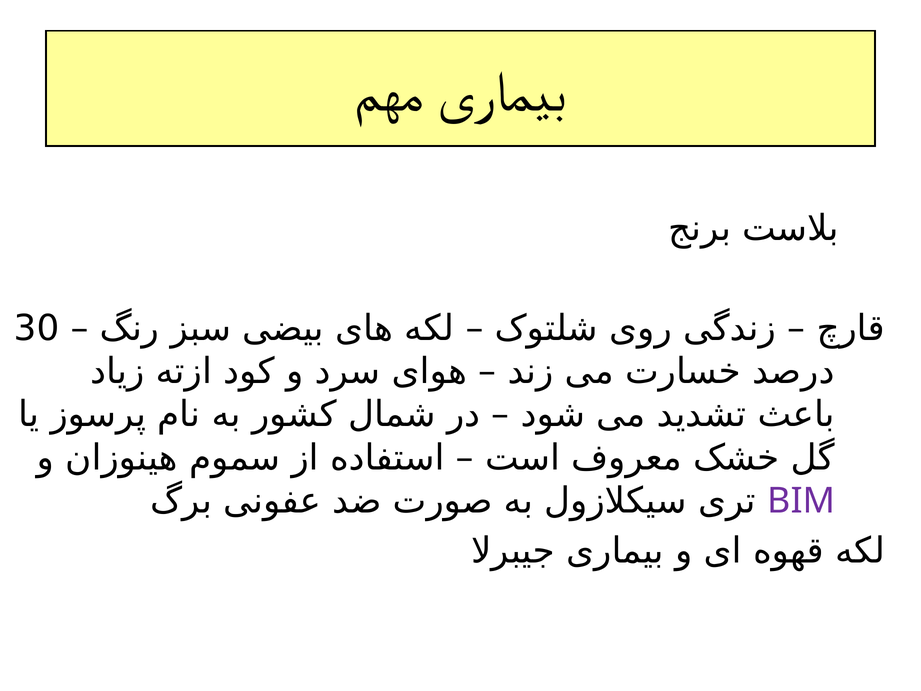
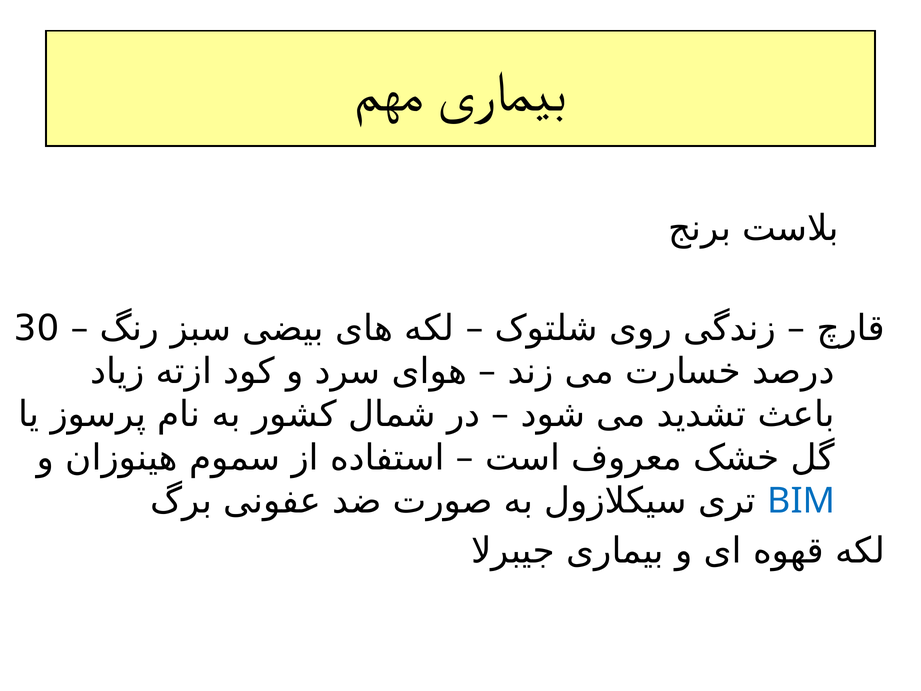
BIM colour: purple -> blue (801, 501)
